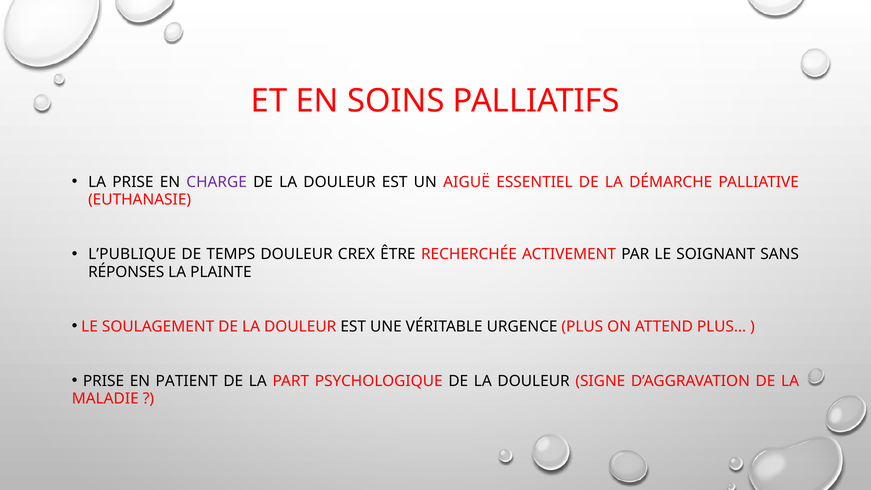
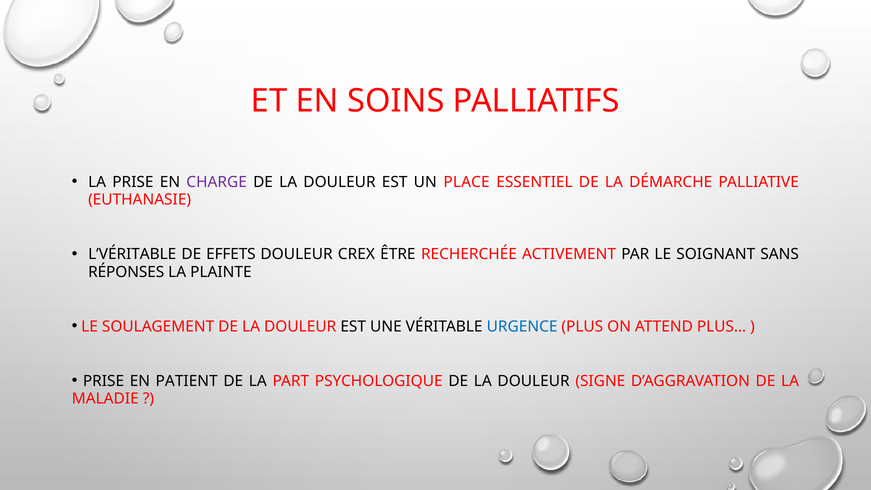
AIGUË: AIGUË -> PLACE (467, 182)
L’PUBLIQUE: L’PUBLIQUE -> L’VÉRITABLE (132, 254)
TEMPS: TEMPS -> EFFETS (231, 254)
URGENCE colour: black -> blue (522, 326)
